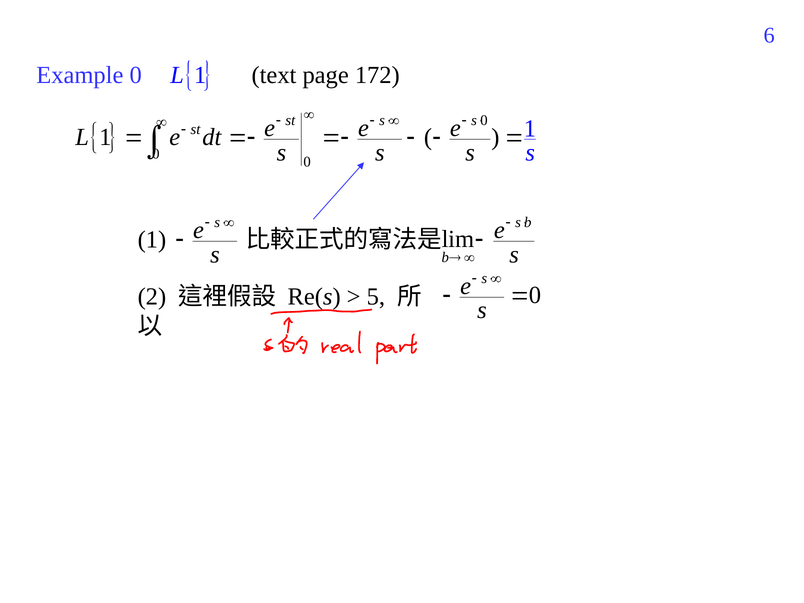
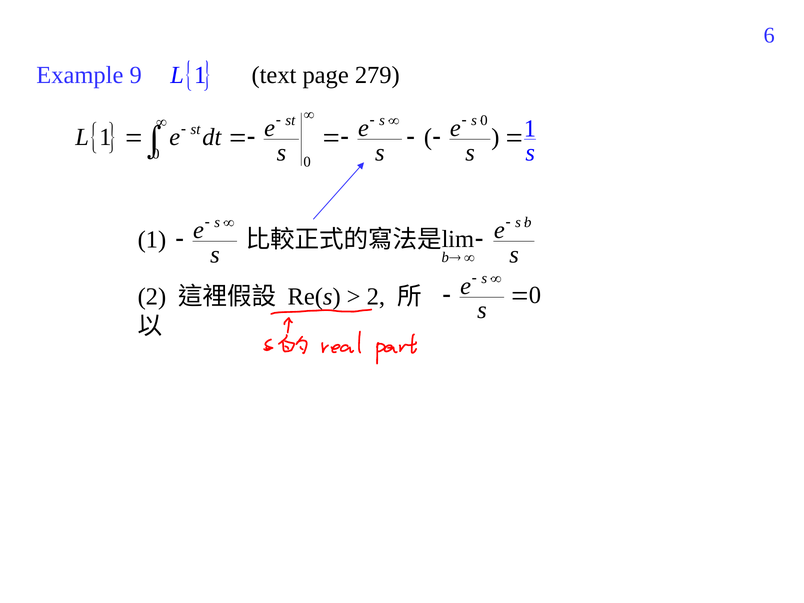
172: 172 -> 279 (377, 75)
Example 0: 0 -> 9 (136, 75)
5: 5 -> 2 (376, 297)
